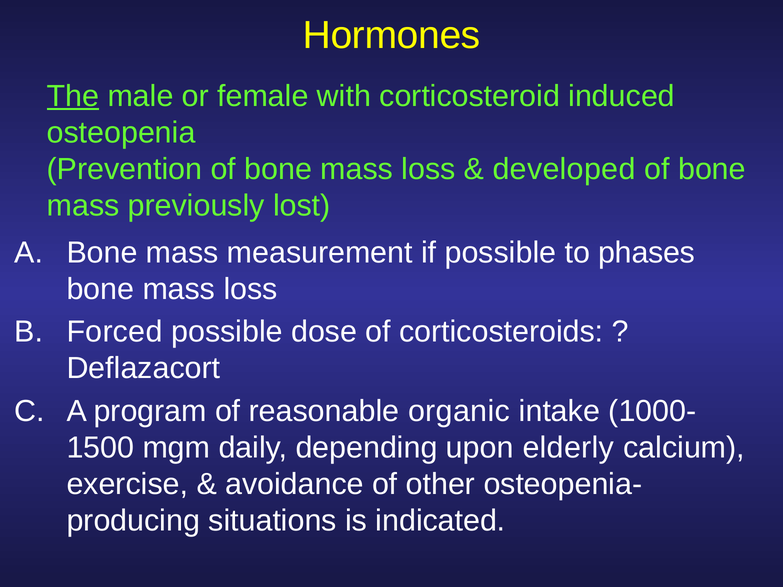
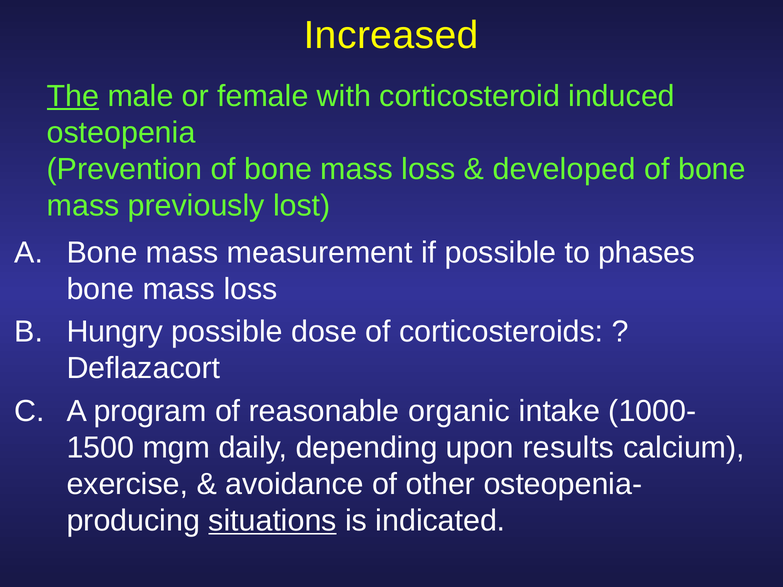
Hormones: Hormones -> Increased (391, 35)
Forced: Forced -> Hungry (115, 332)
elderly: elderly -> results (568, 448)
situations underline: none -> present (273, 521)
